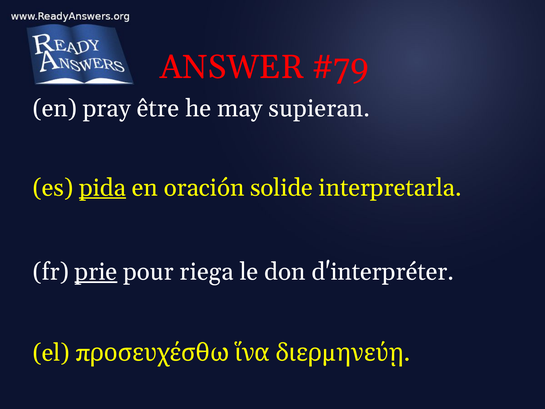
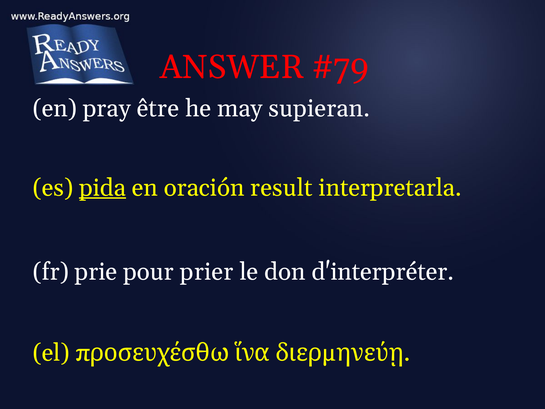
solide: solide -> result (281, 188)
prie underline: present -> none (96, 272)
riega: riega -> prier (207, 272)
